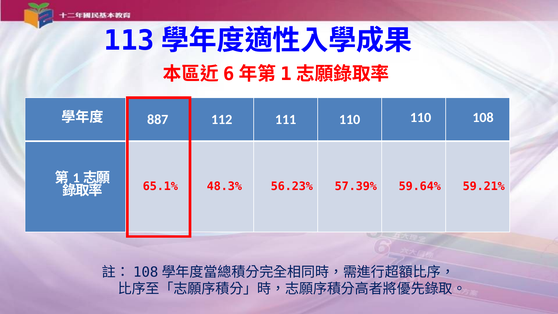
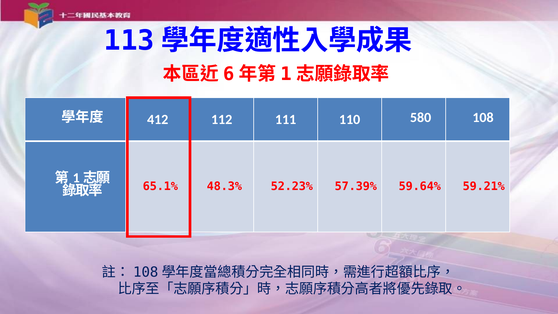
887: 887 -> 412 (158, 119)
110 110: 110 -> 580 (421, 117)
56.23%: 56.23% -> 52.23% (292, 186)
